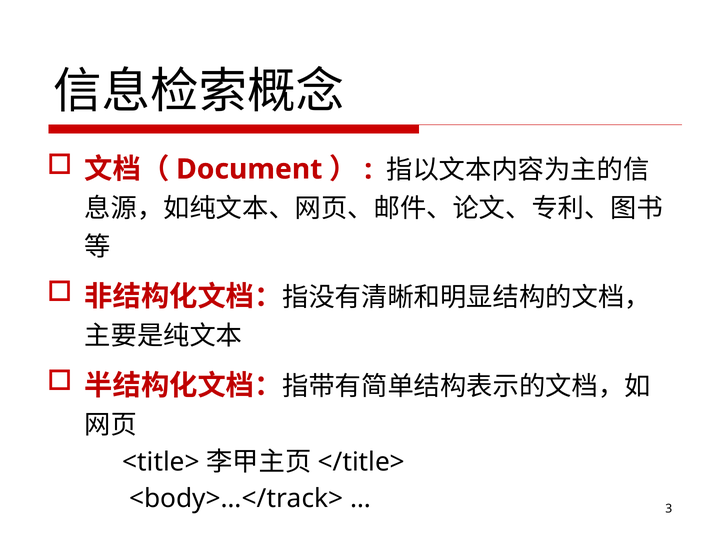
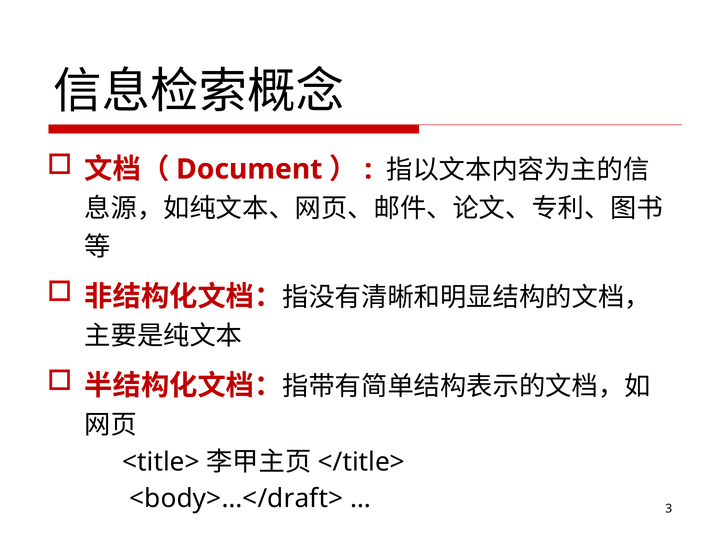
<body>…</track>: <body>…</track> -> <body>…</draft> (236, 499)
